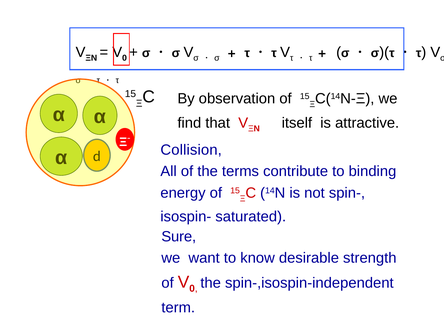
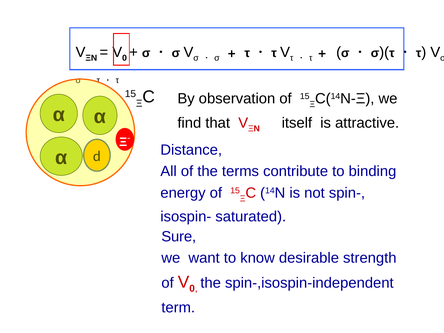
Collision: Collision -> Distance (191, 150)
